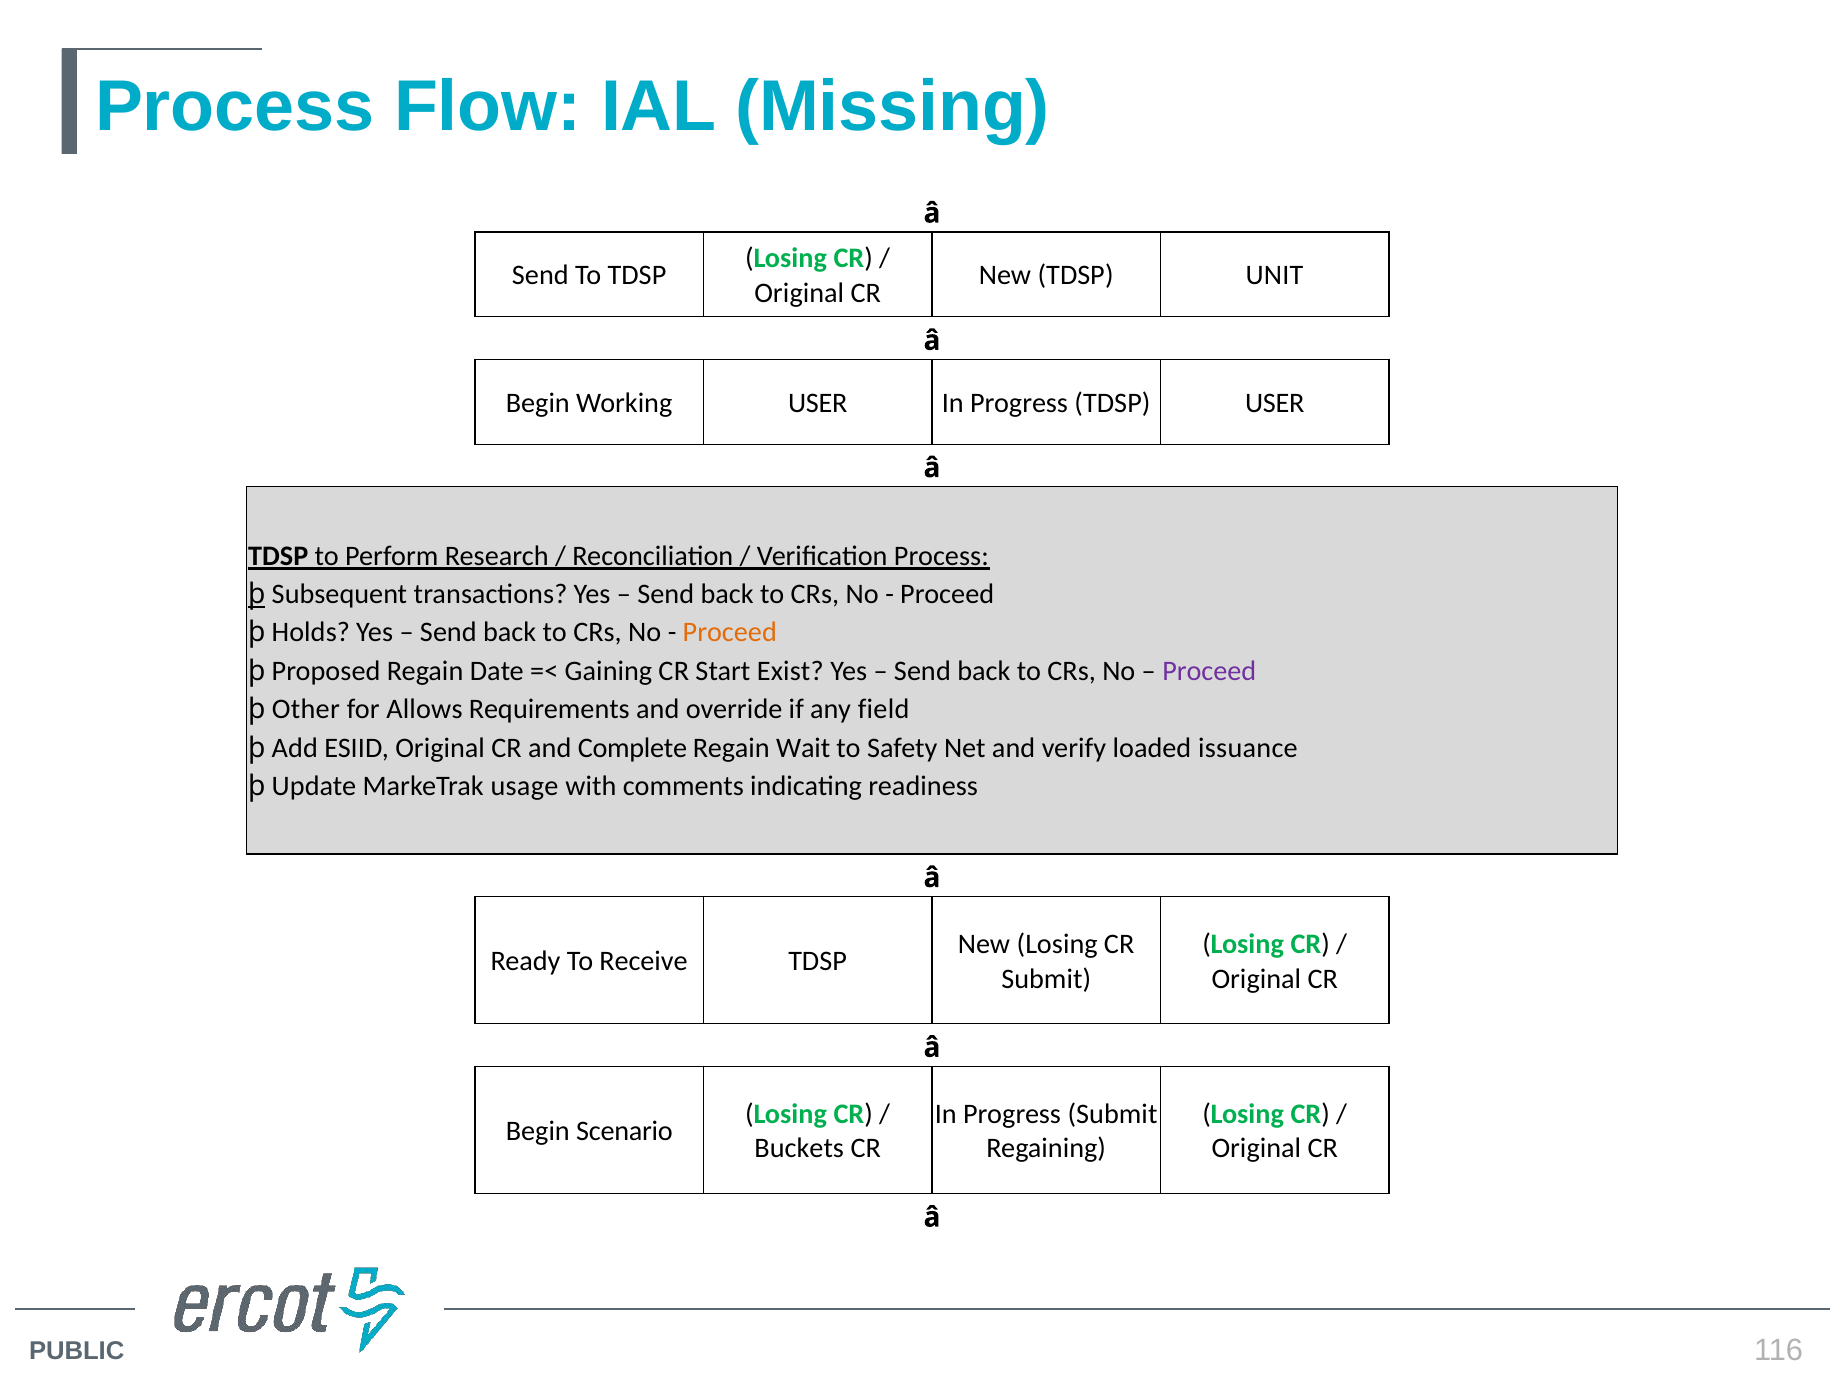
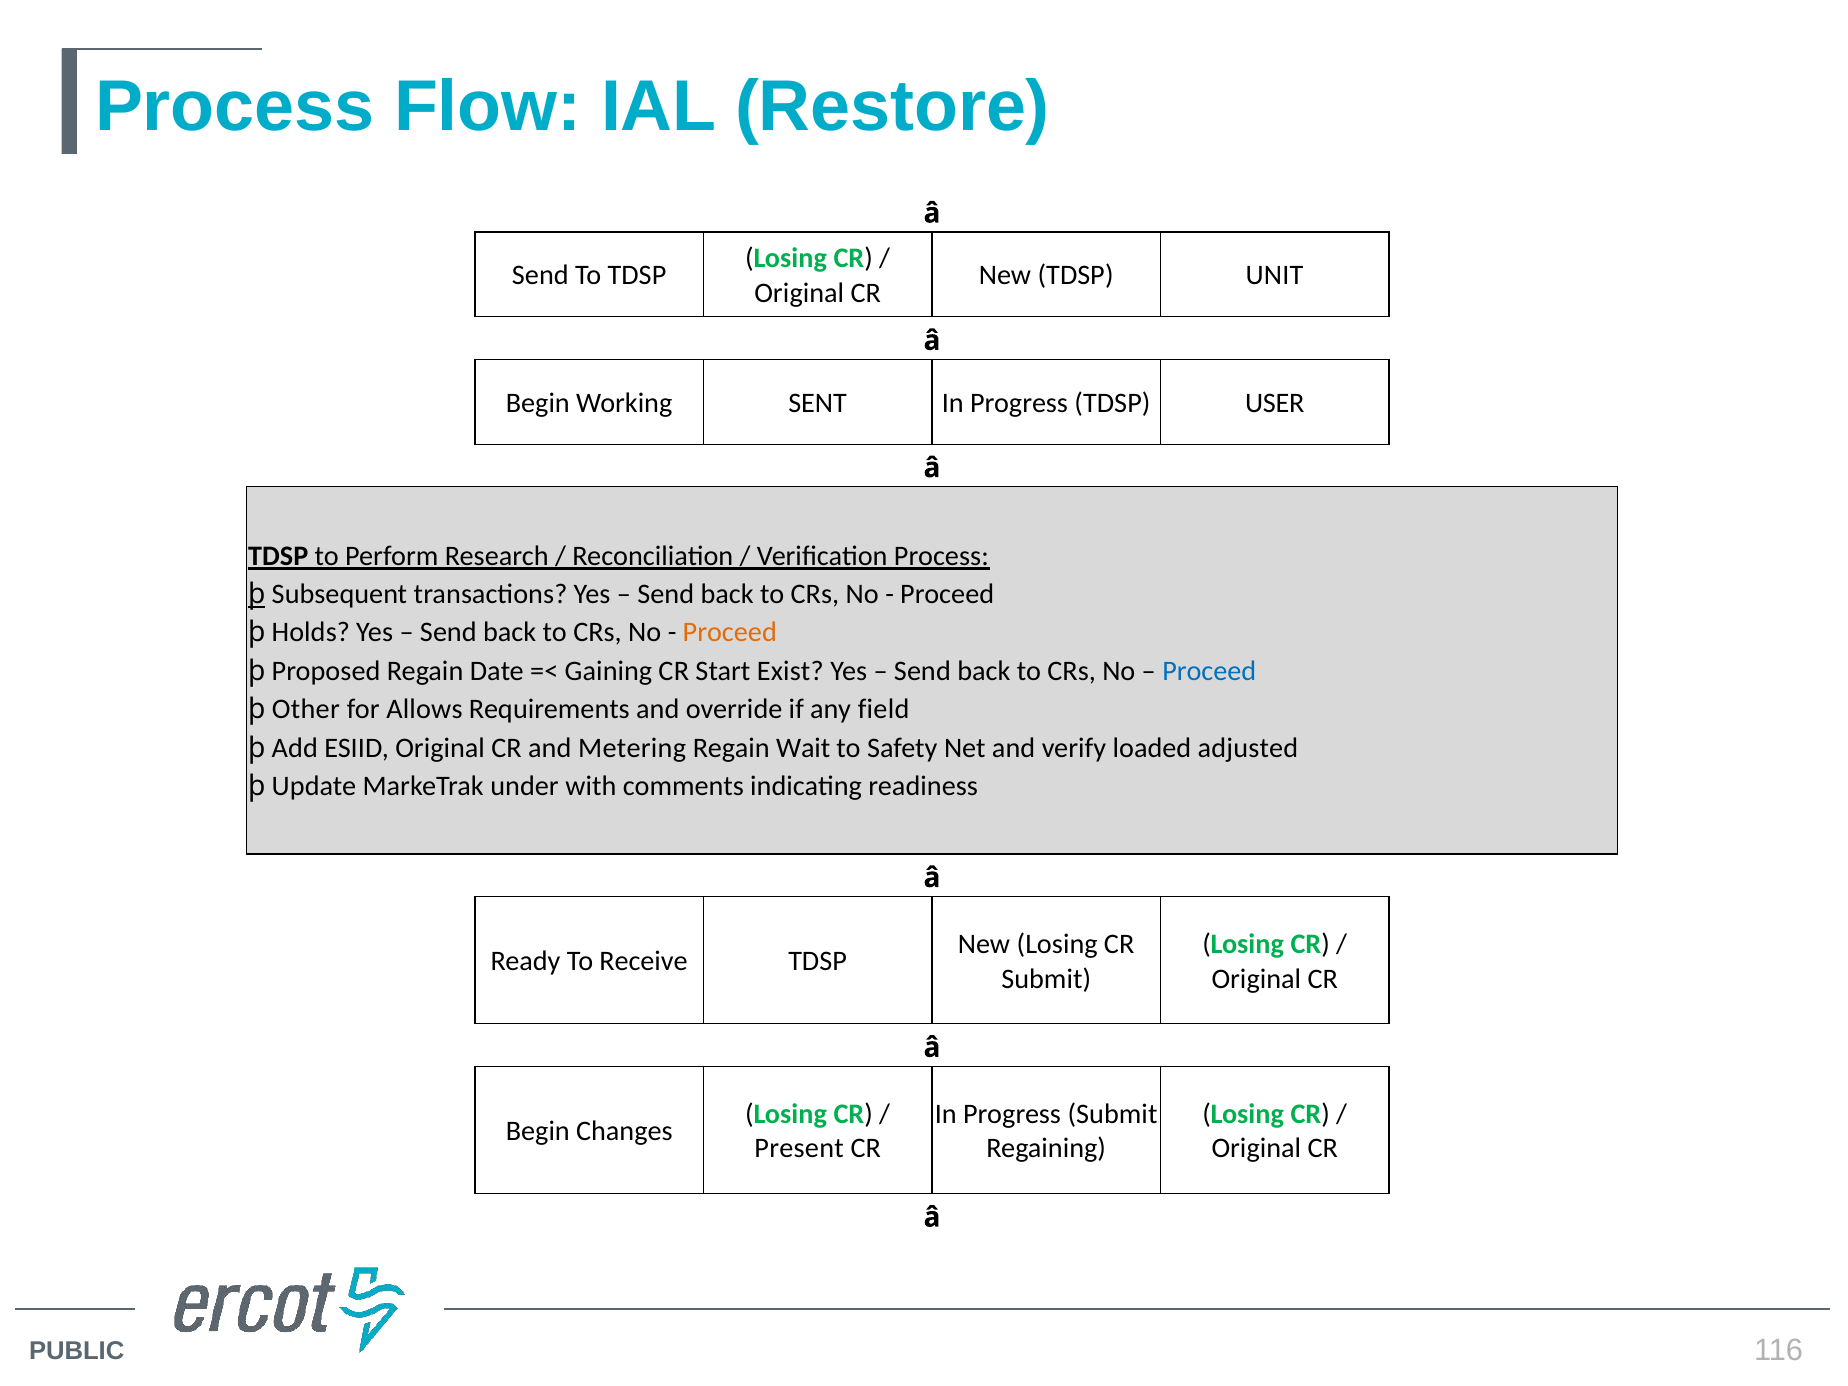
Missing: Missing -> Restore (893, 107)
Working USER: USER -> SENT (818, 403)
Proceed colour: purple -> blue (1209, 671)
Complete: Complete -> Metering (632, 748)
issuance: issuance -> adjusted (1248, 748)
usage: usage -> under (525, 786)
Scenario: Scenario -> Changes (624, 1131)
Buckets: Buckets -> Present (799, 1149)
